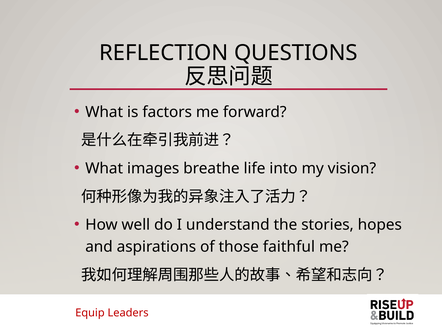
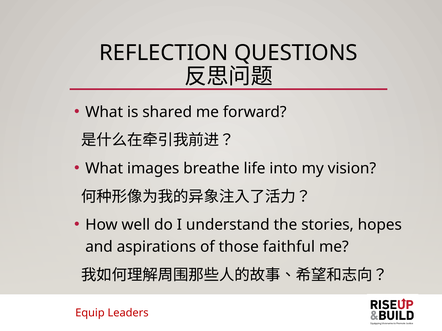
factors: factors -> shared (167, 112)
